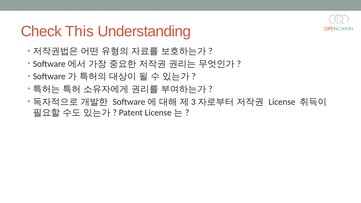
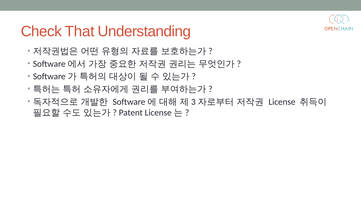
This: This -> That (80, 32)
